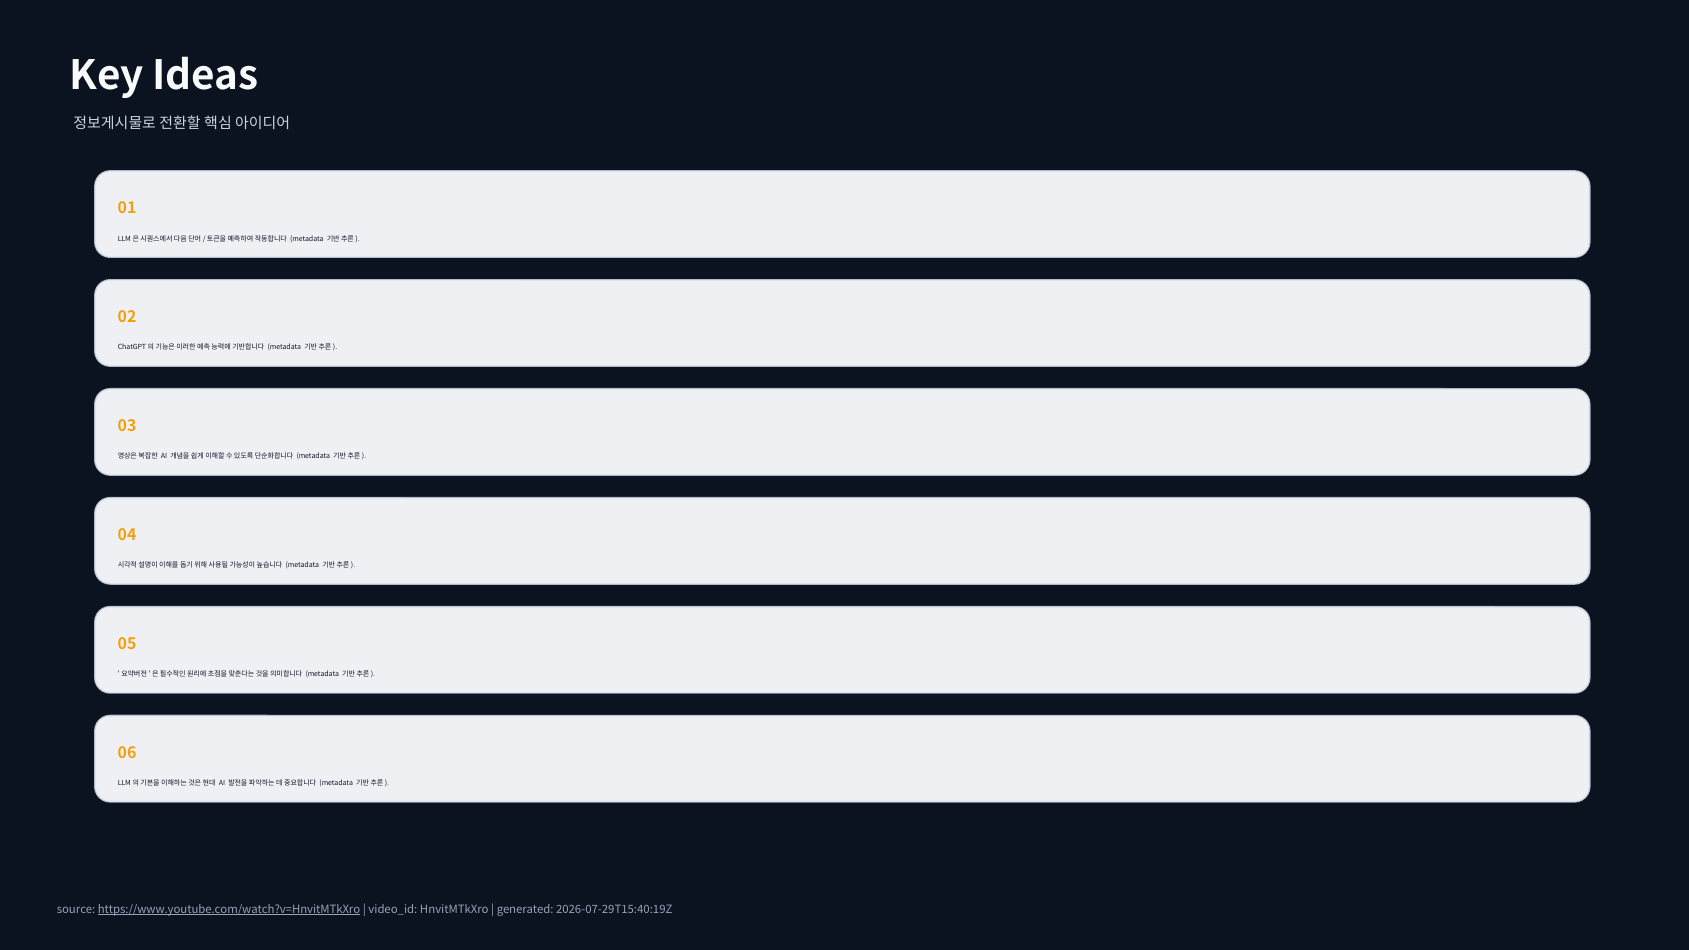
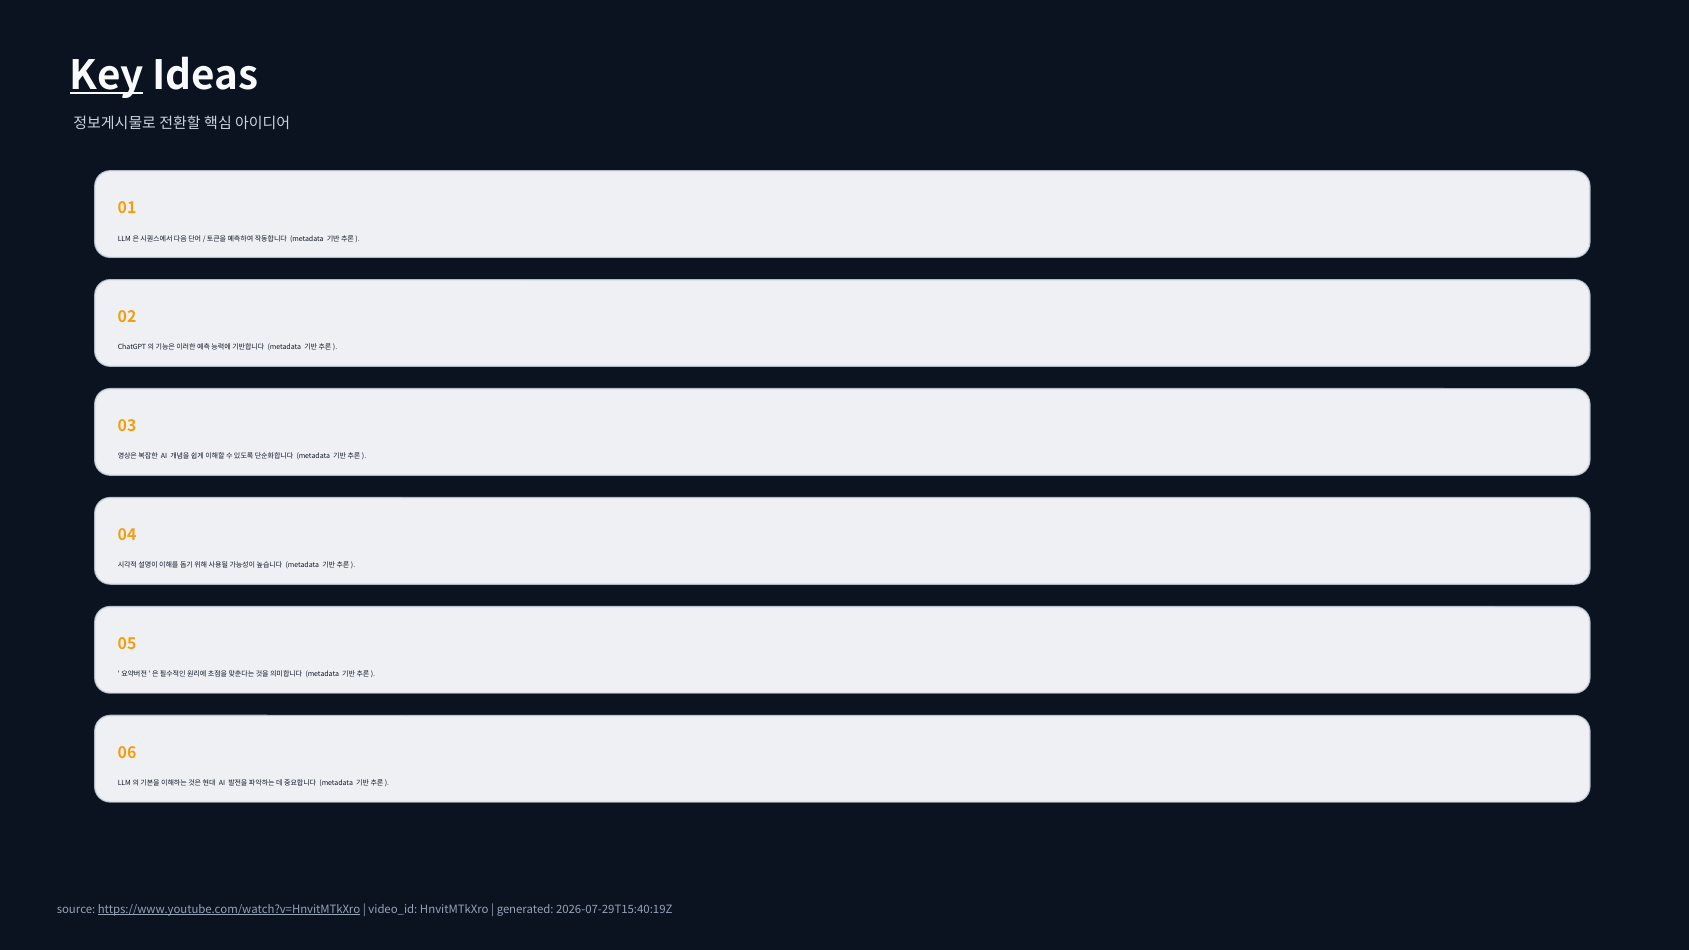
Key underline: none -> present (107, 76)
